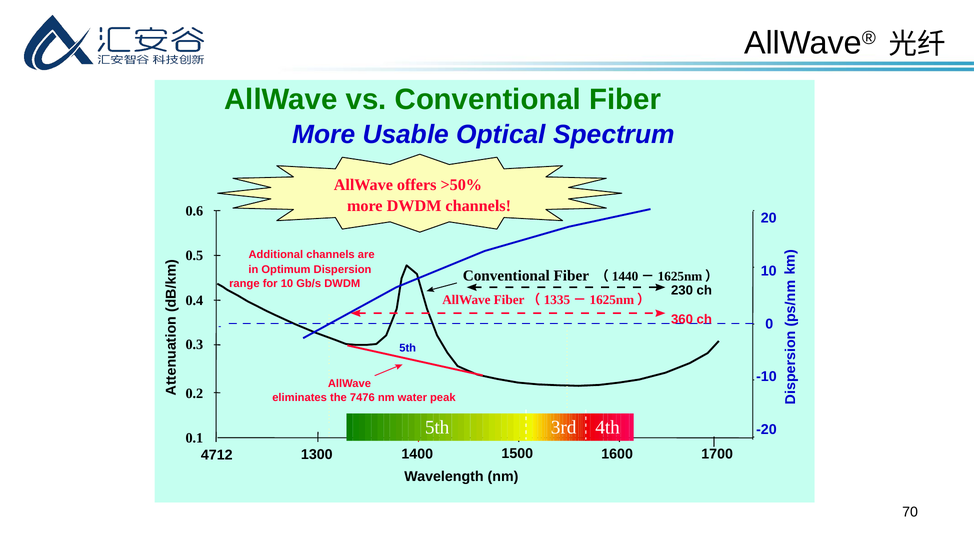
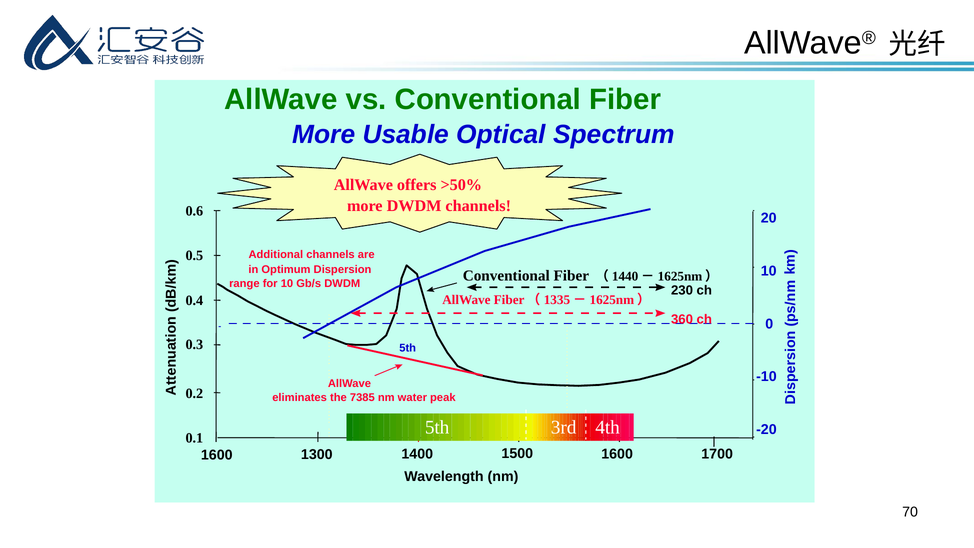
7476: 7476 -> 7385 (362, 398)
4712: 4712 -> 1600 (217, 455)
